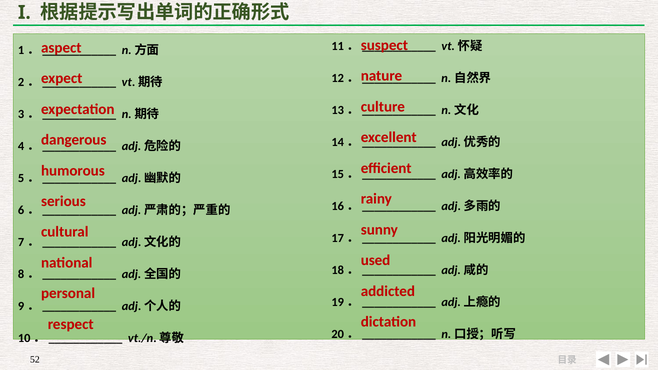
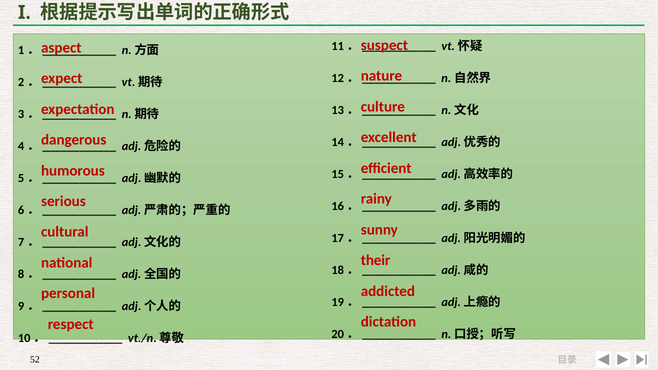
used: used -> their (376, 260)
